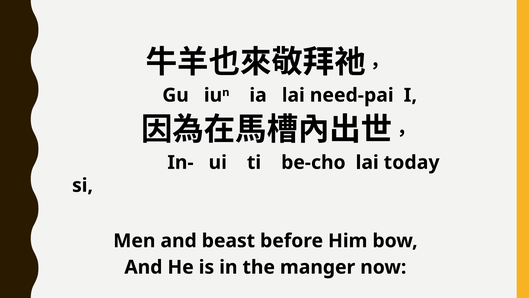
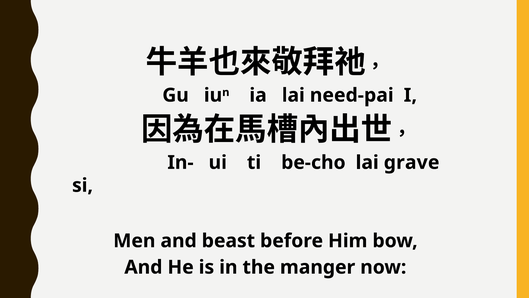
today: today -> grave (412, 162)
